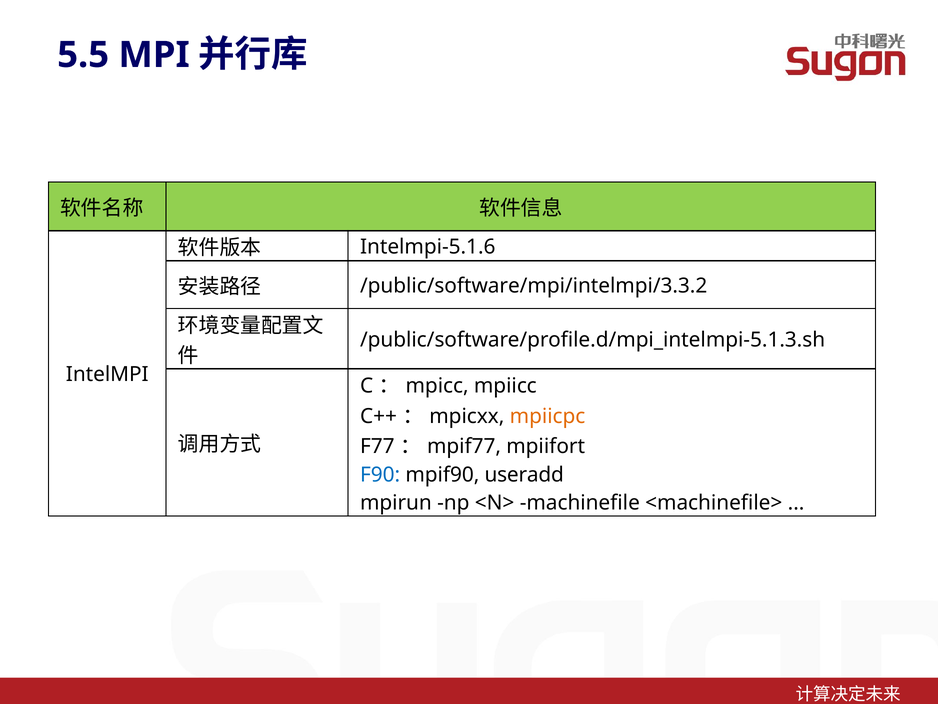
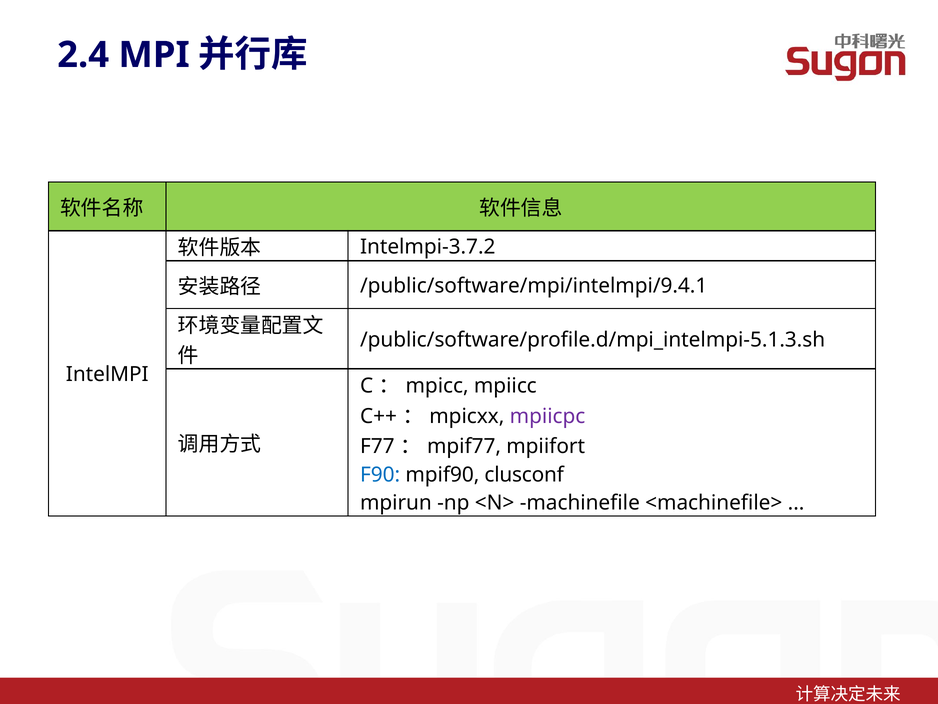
5.5: 5.5 -> 2.4 (83, 55)
Intelmpi-5.1.6: Intelmpi-5.1.6 -> Intelmpi-3.7.2 (428, 247)
/public/software/mpi/intelmpi/3.3.2: /public/software/mpi/intelmpi/3.3.2 -> /public/software/mpi/intelmpi/9.4.1 (534, 286)
mpiicpc colour: orange -> purple (548, 416)
useradd: useradd -> clusconf (524, 474)
